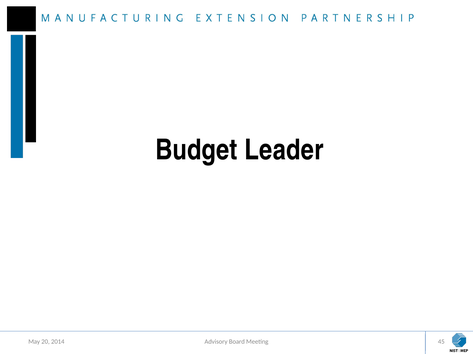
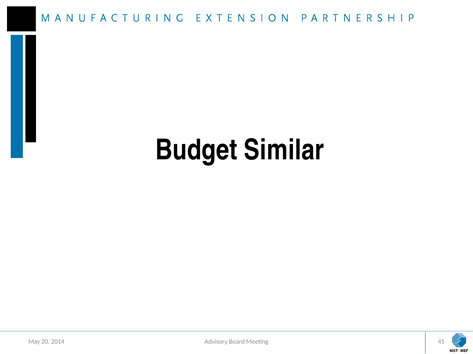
Leader: Leader -> Similar (284, 150)
